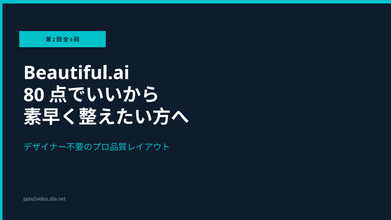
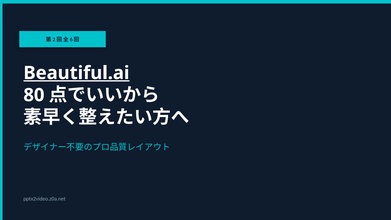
Beautiful.ai underline: none -> present (76, 73)
